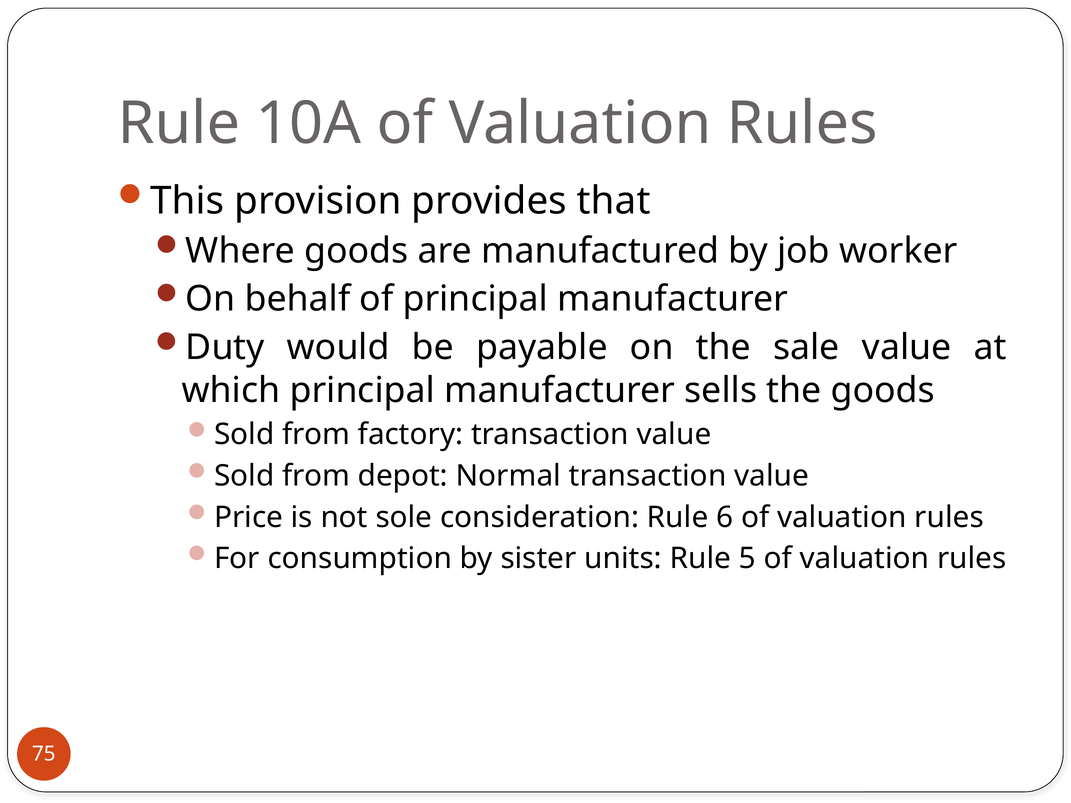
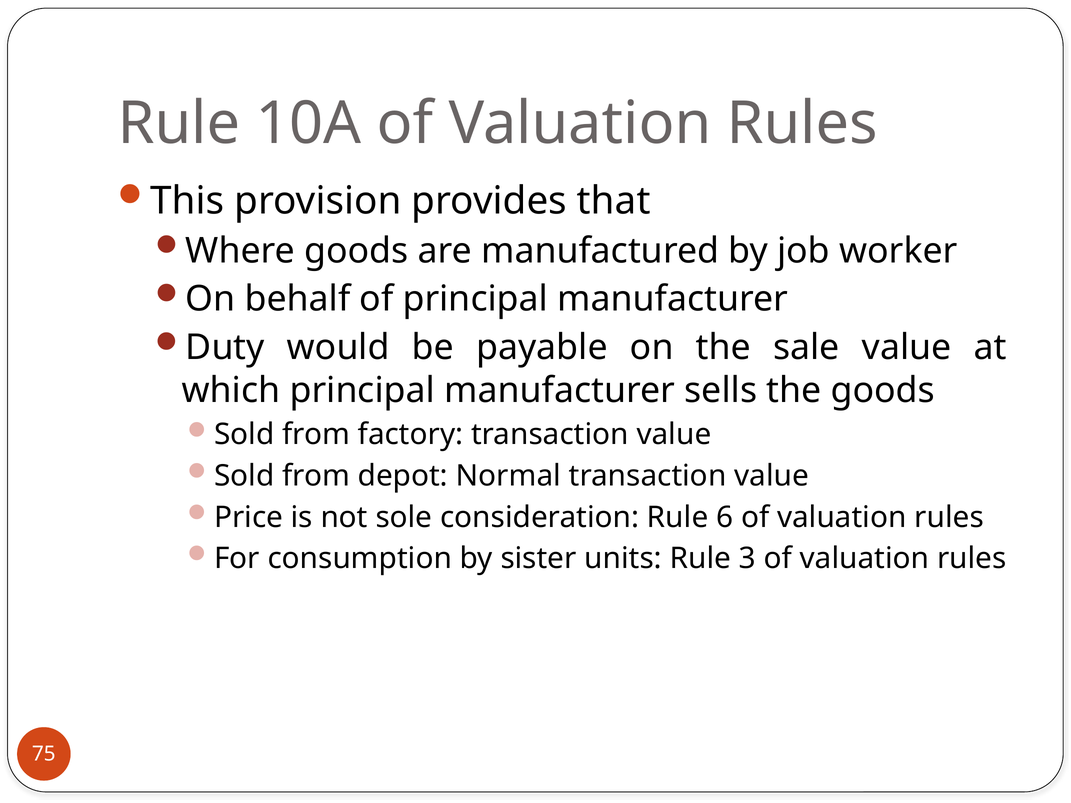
5: 5 -> 3 (747, 559)
